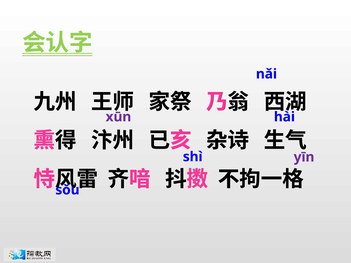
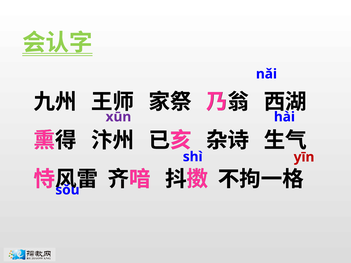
yīn colour: purple -> red (304, 157)
